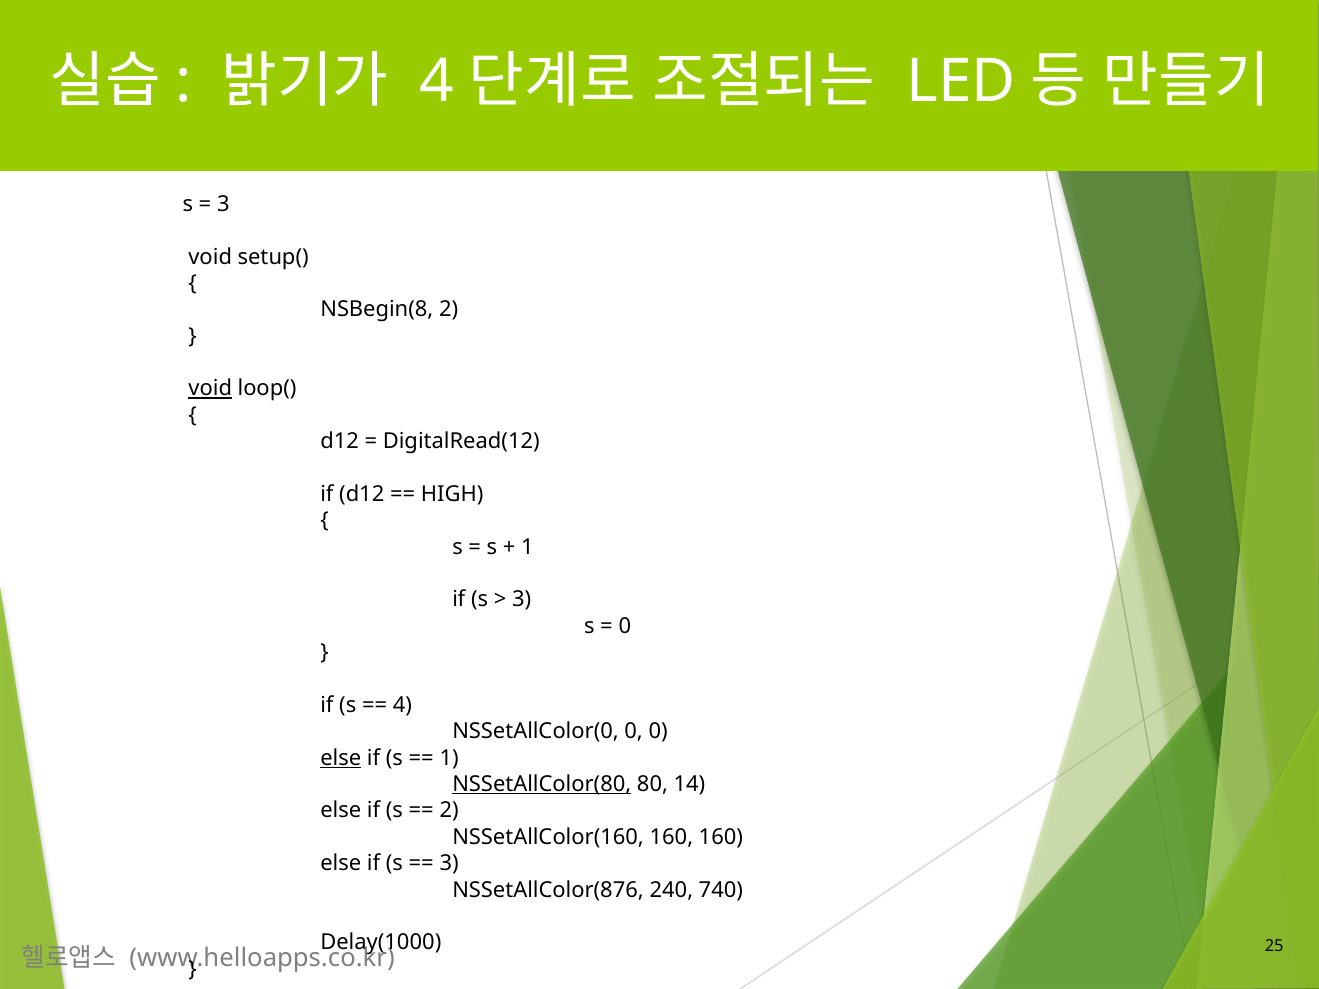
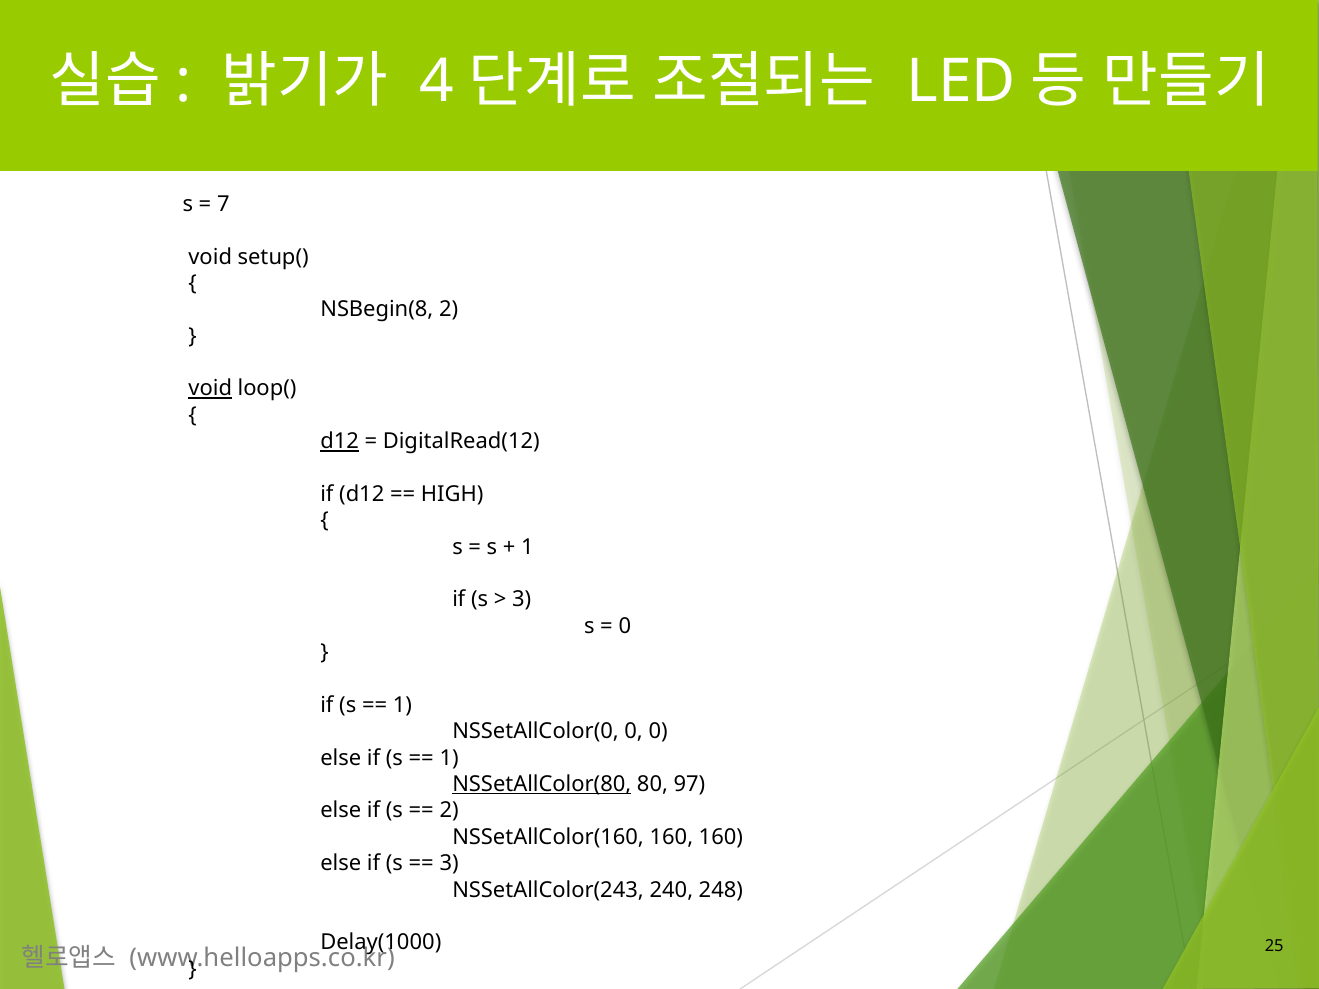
3: 3 -> 7 (223, 204)
d12 underline: none -> present (340, 442)
4: 4 -> 1 (402, 705)
else underline: present -> none (341, 758)
14: 14 -> 97 (689, 785)
NSSetAllColor(876: NSSetAllColor(876 -> NSSetAllColor(243 (548, 890)
740: 740 -> 248 (721, 890)
